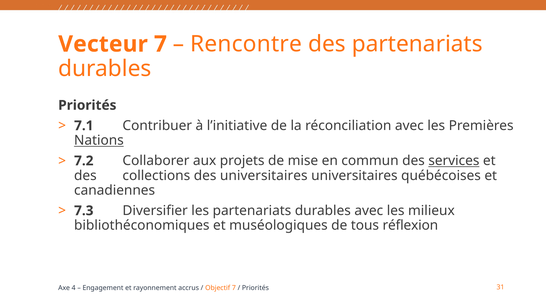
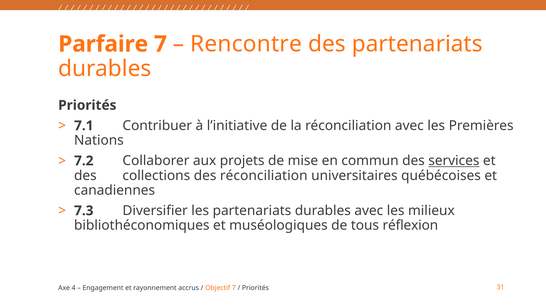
Vecteur: Vecteur -> Parfaire (103, 44)
Nations underline: present -> none (99, 140)
des universitaires: universitaires -> réconciliation (264, 176)
